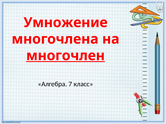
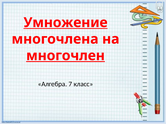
Умножение underline: none -> present (66, 23)
